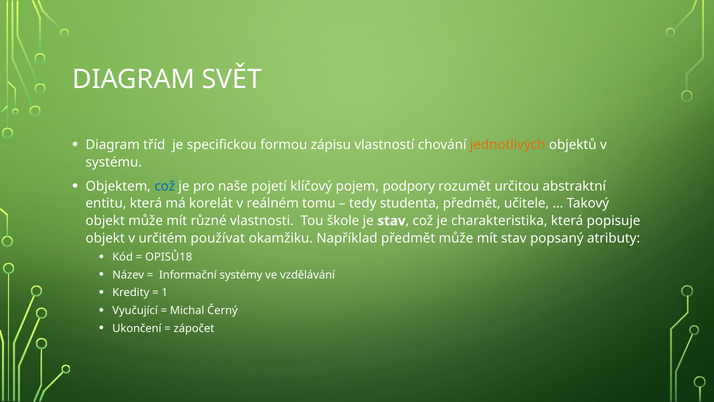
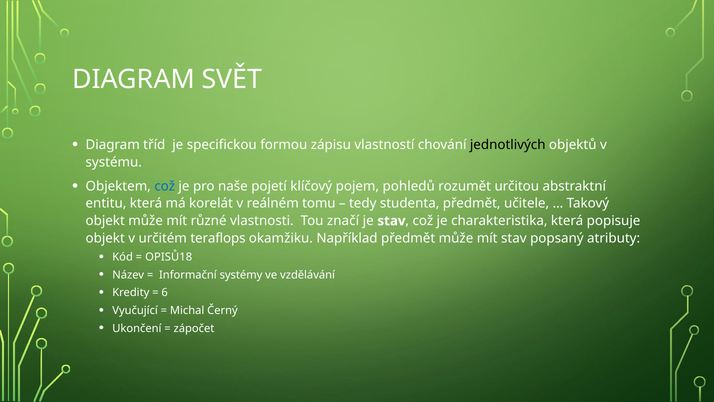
jednotlivých colour: orange -> black (508, 145)
podpory: podpory -> pohledů (409, 186)
škole: škole -> značí (343, 221)
používat: používat -> teraflops (218, 238)
1: 1 -> 6 (165, 292)
